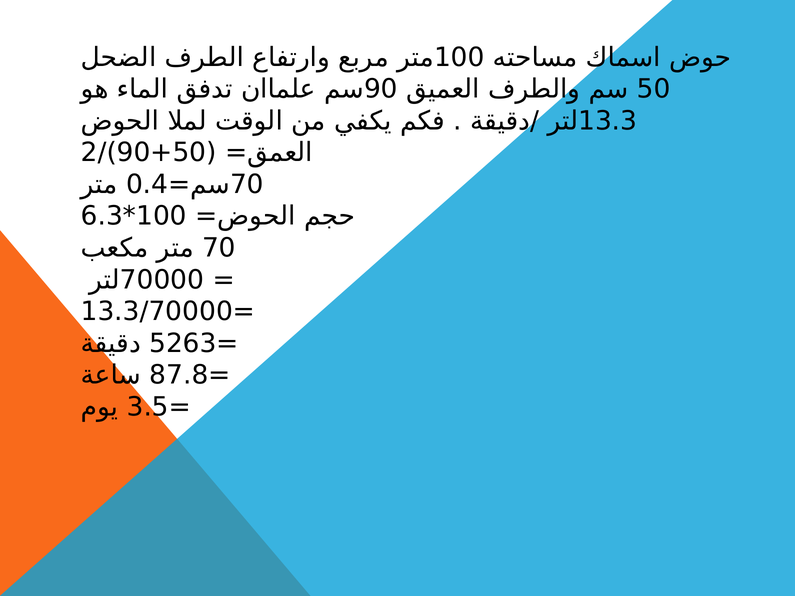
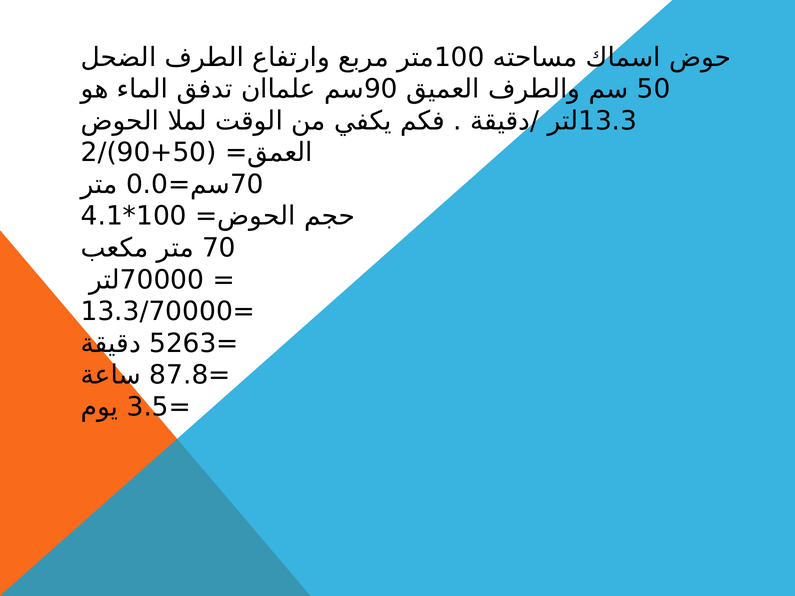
0.4: 0.4 -> 0.0 (147, 184)
6.3: 6.3 -> 4.1 (102, 216)
